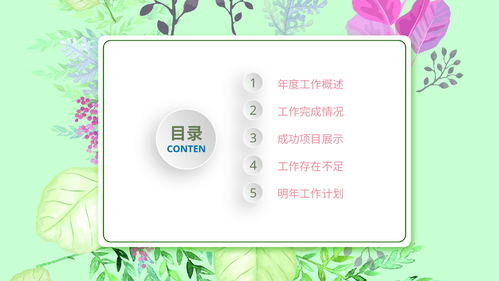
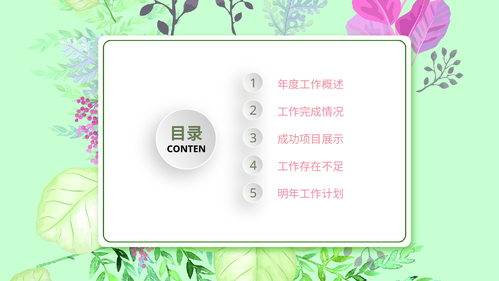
CONTEN colour: blue -> black (186, 149)
